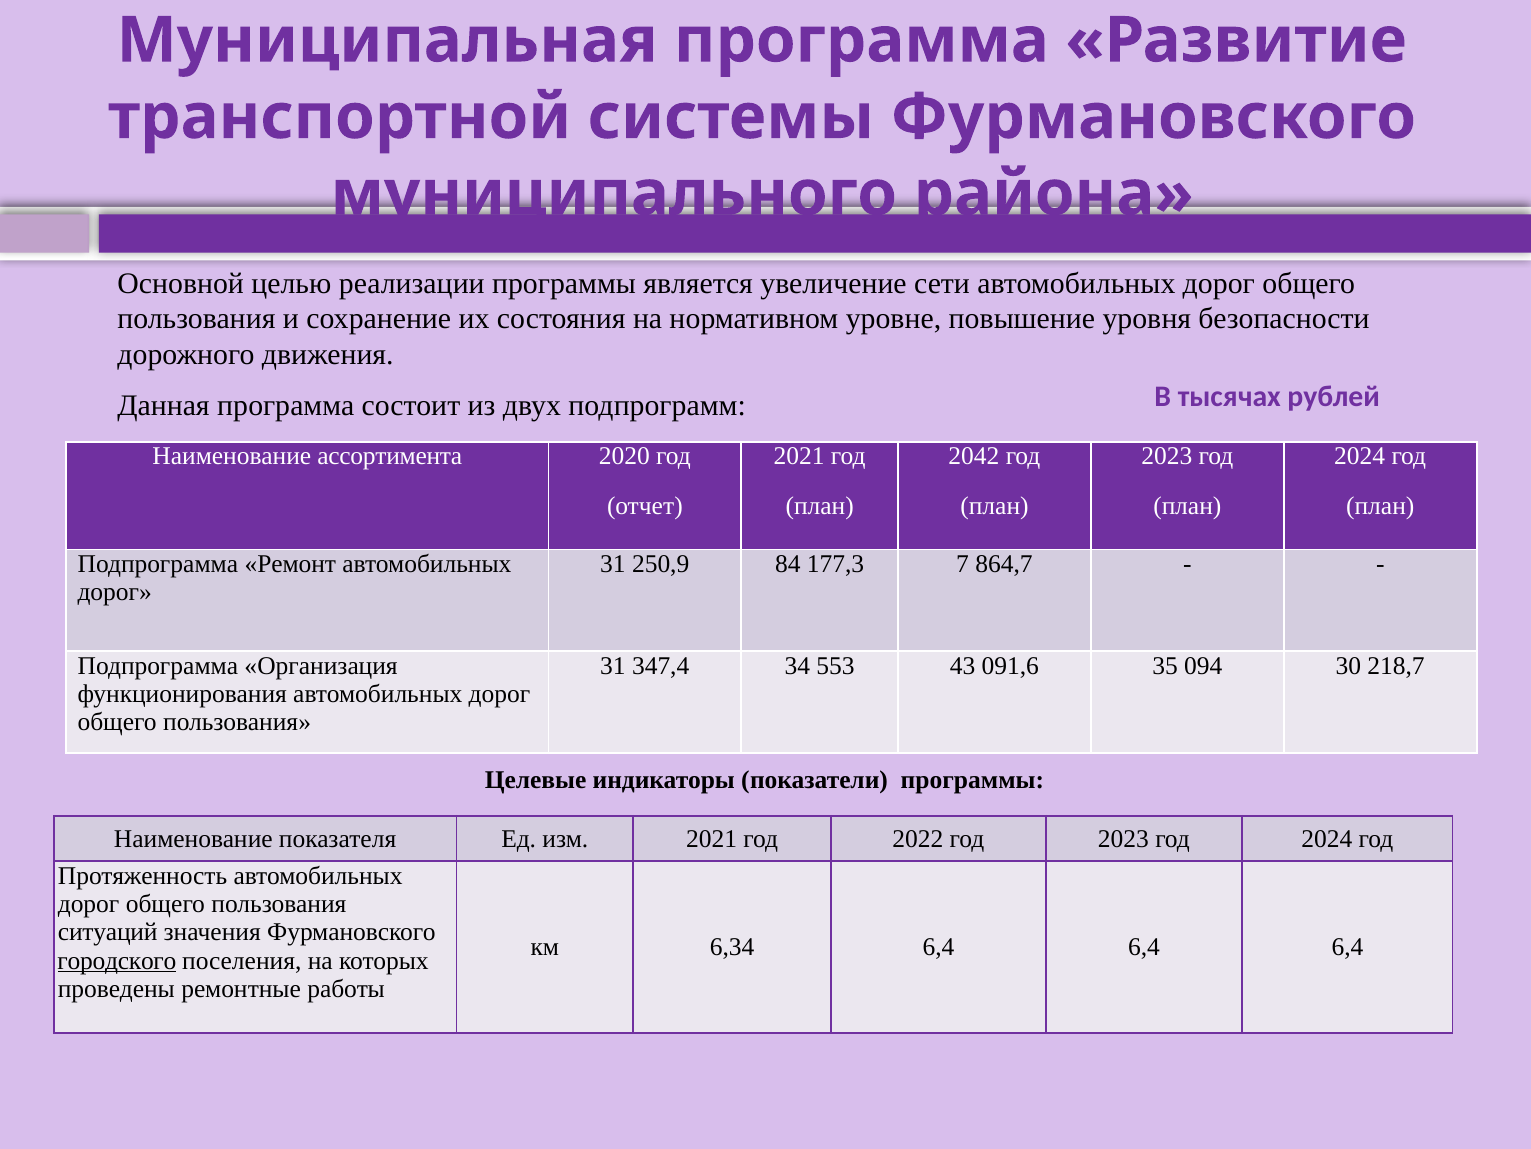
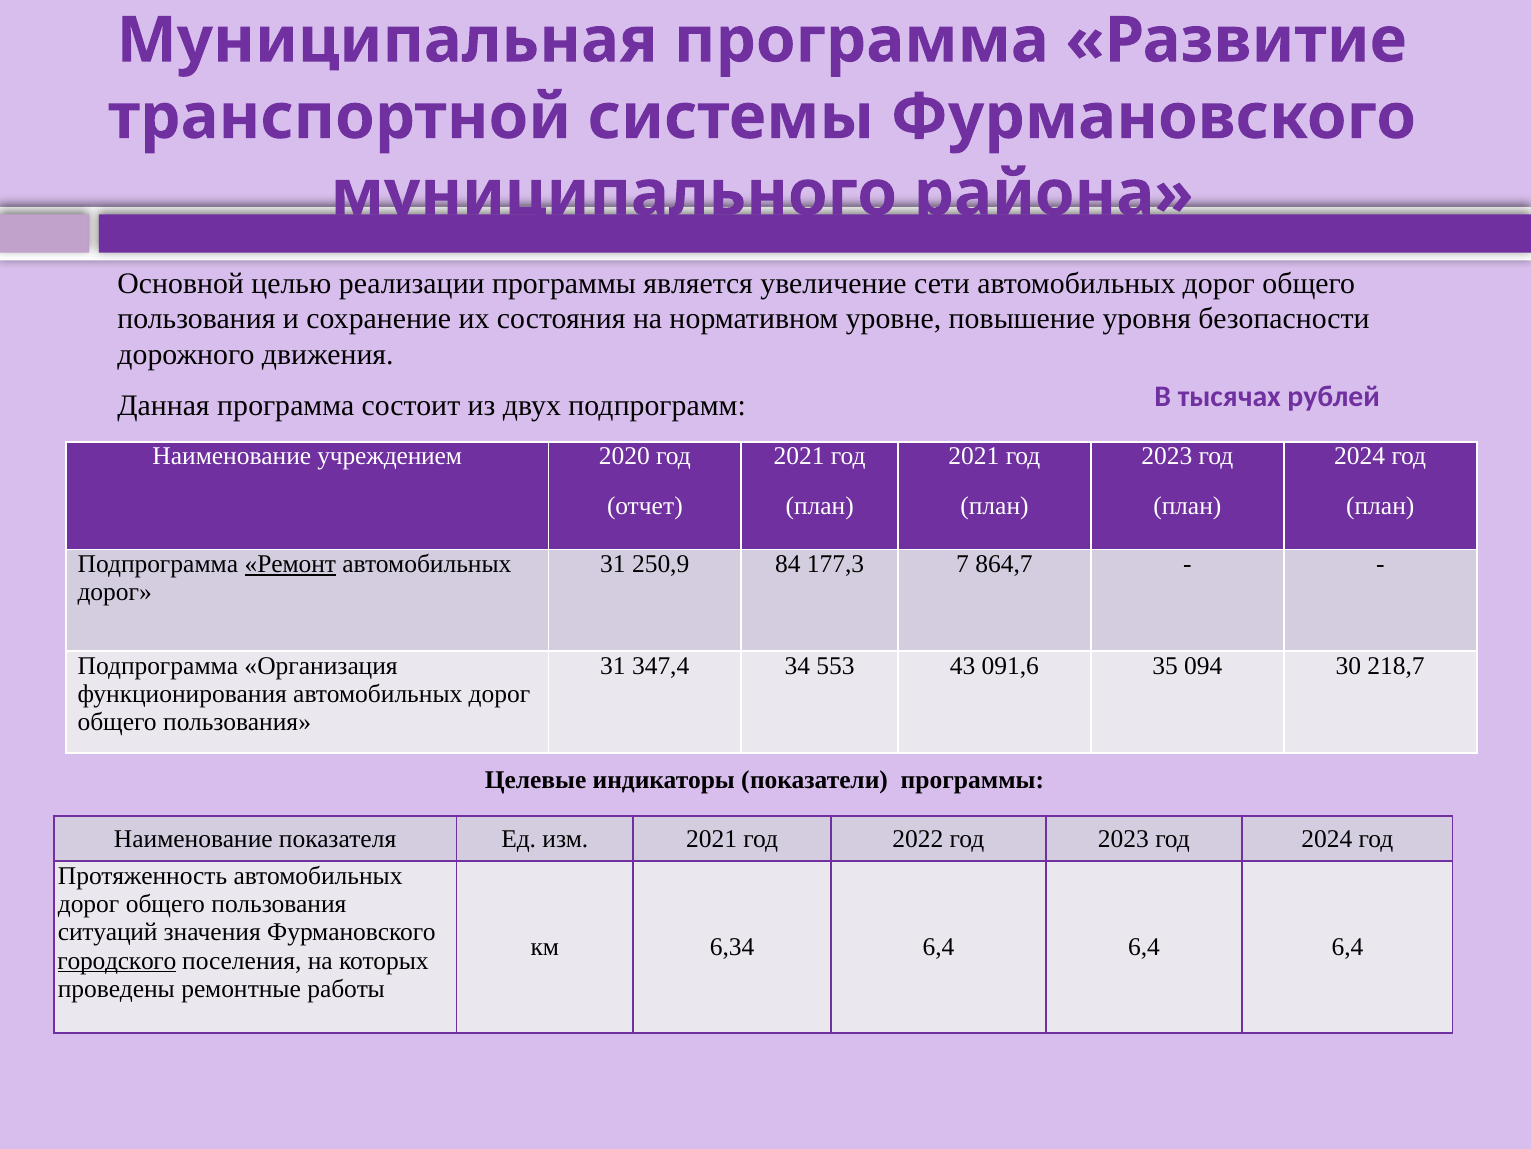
ассортимента: ассортимента -> учреждением (390, 456)
2042: 2042 -> 2021 (974, 456)
Ремонт underline: none -> present (290, 563)
